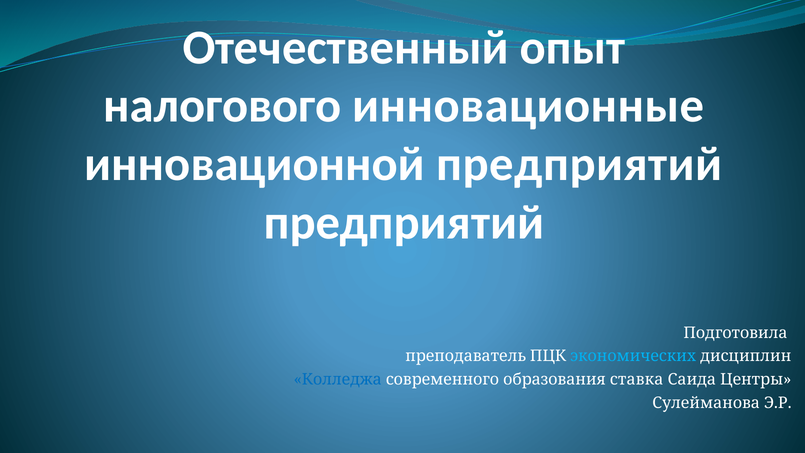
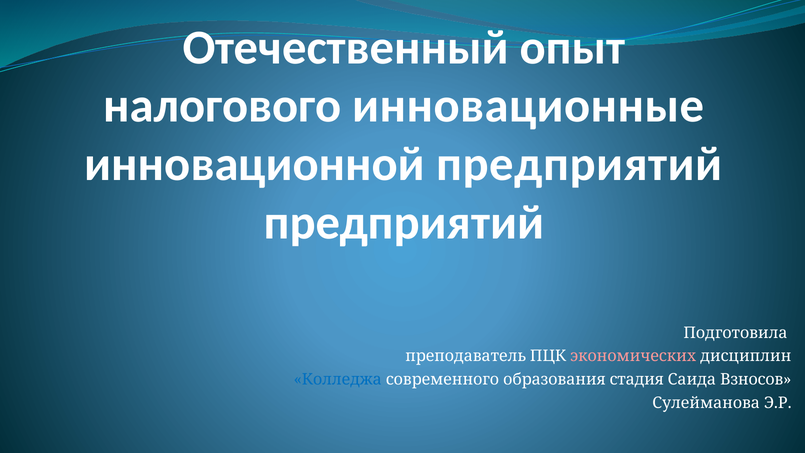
экономических colour: light blue -> pink (633, 356)
ставка: ставка -> стадия (637, 380)
Центры: Центры -> Взносов (756, 380)
